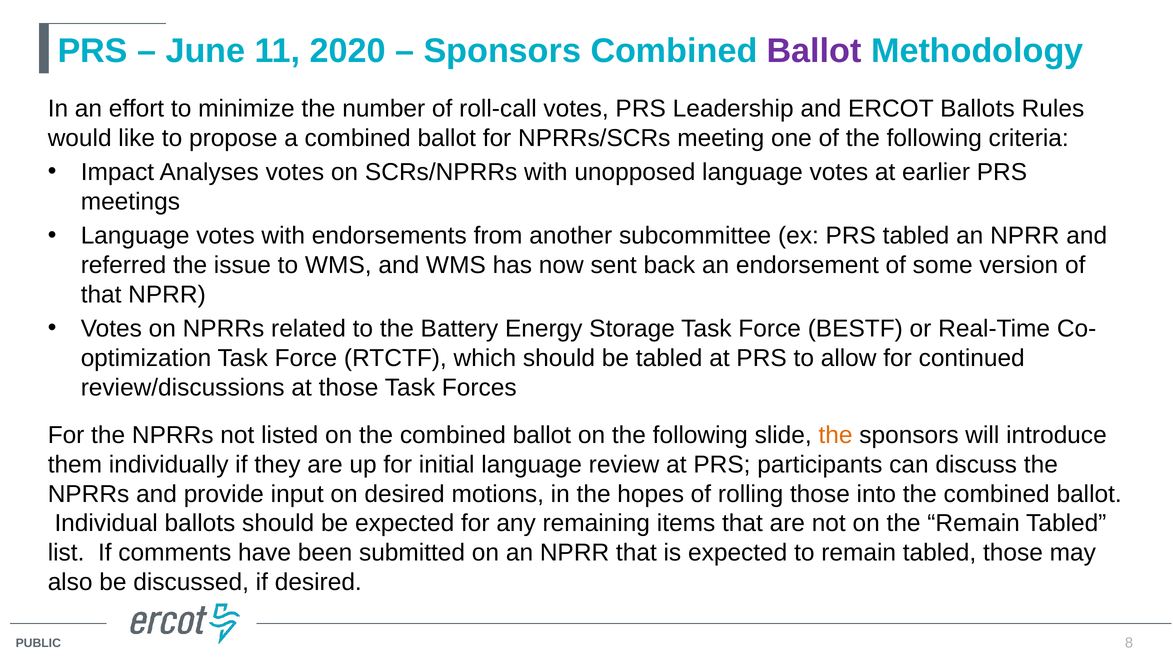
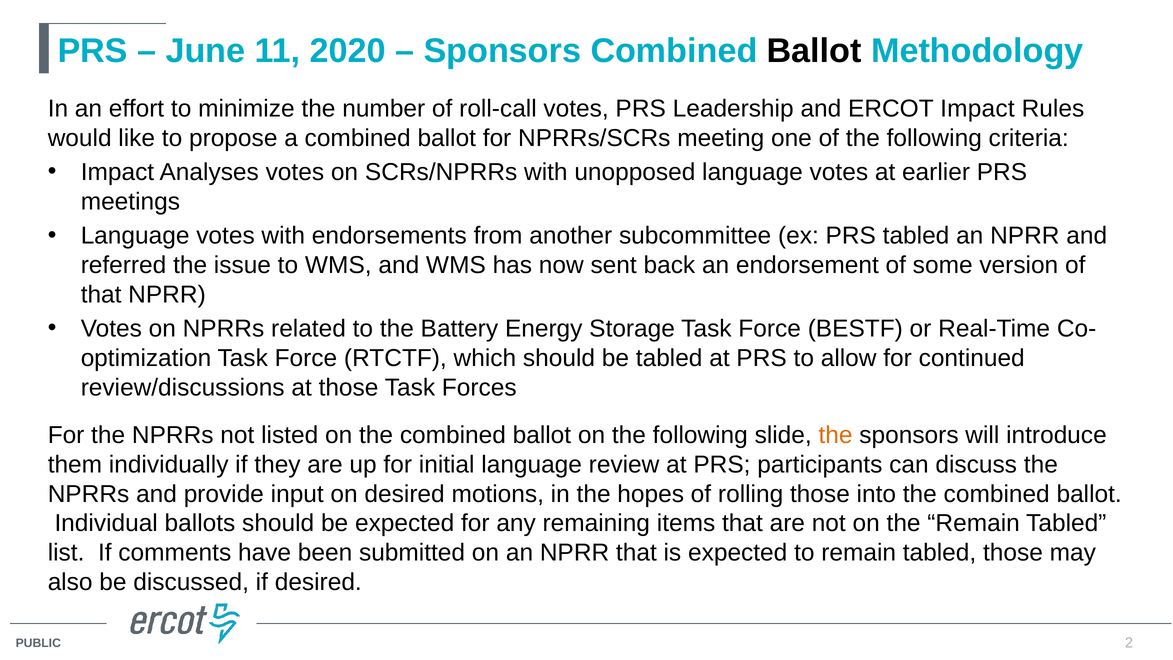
Ballot colour: purple -> black (814, 51)
ERCOT Ballots: Ballots -> Impact (977, 109)
8: 8 -> 2 (1129, 643)
